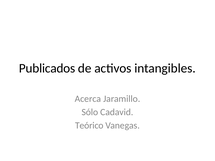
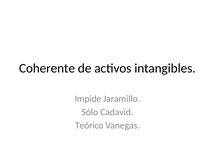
Publicados: Publicados -> Coherente (47, 68)
Acerca: Acerca -> Impide (88, 99)
